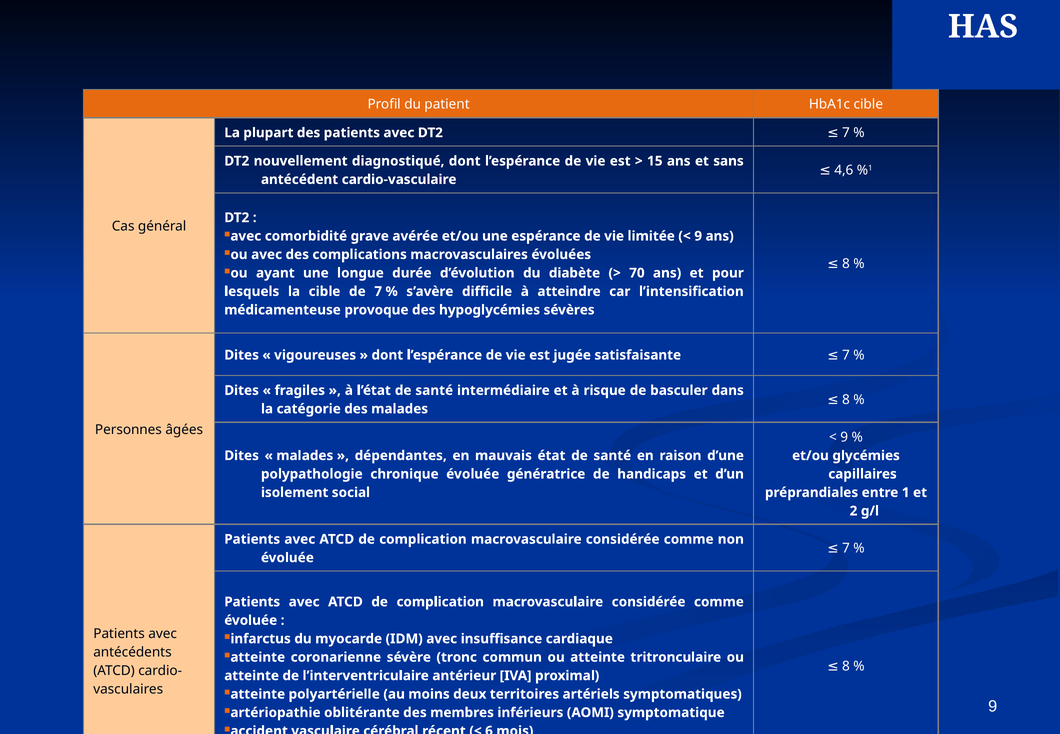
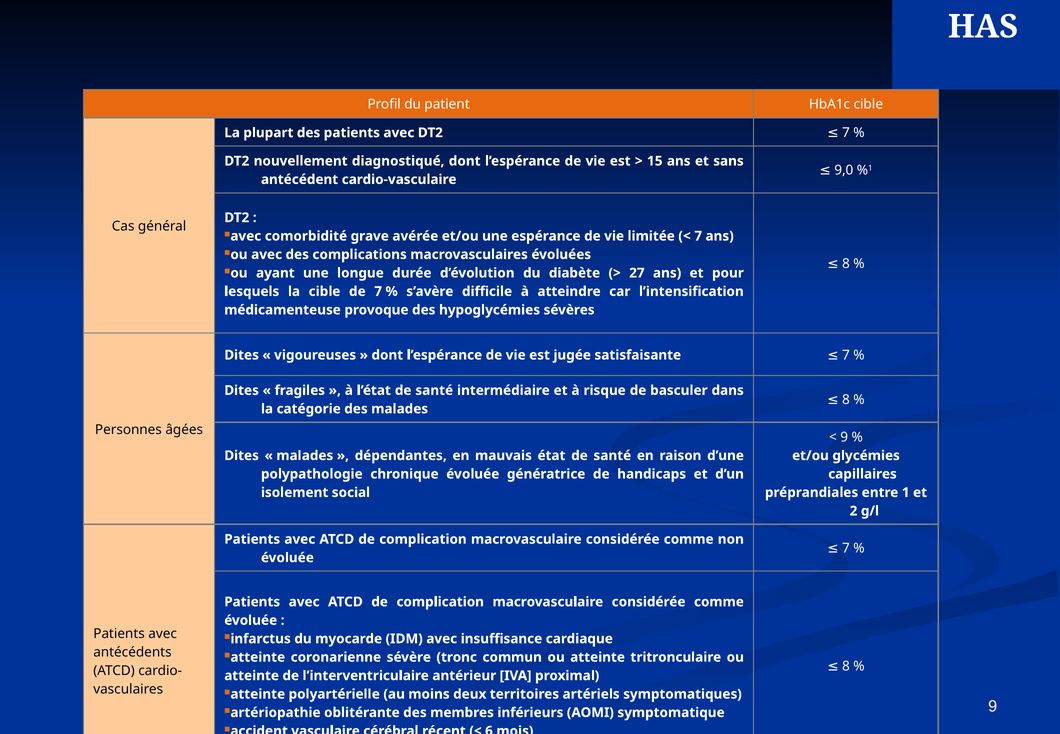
4,6: 4,6 -> 9,0 (844, 170)
9: 9 -> 7 (698, 236)
70: 70 -> 27 (637, 273)
